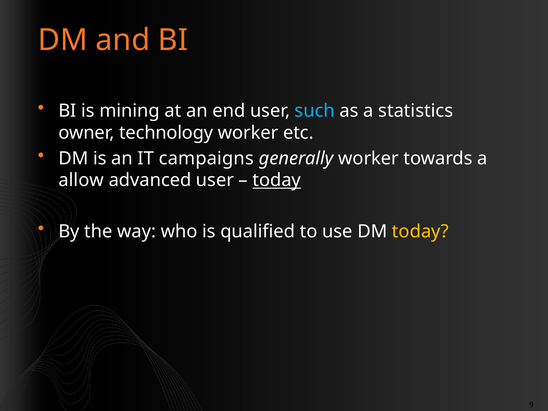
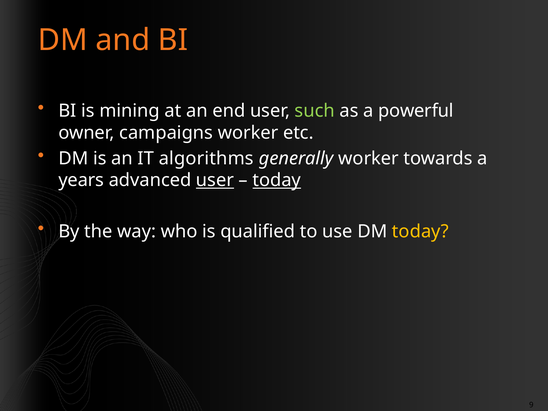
such colour: light blue -> light green (315, 111)
statistics: statistics -> powerful (416, 111)
technology: technology -> campaigns (166, 133)
campaigns: campaigns -> algorithms (206, 158)
allow: allow -> years (81, 180)
user underline: none -> present (215, 180)
